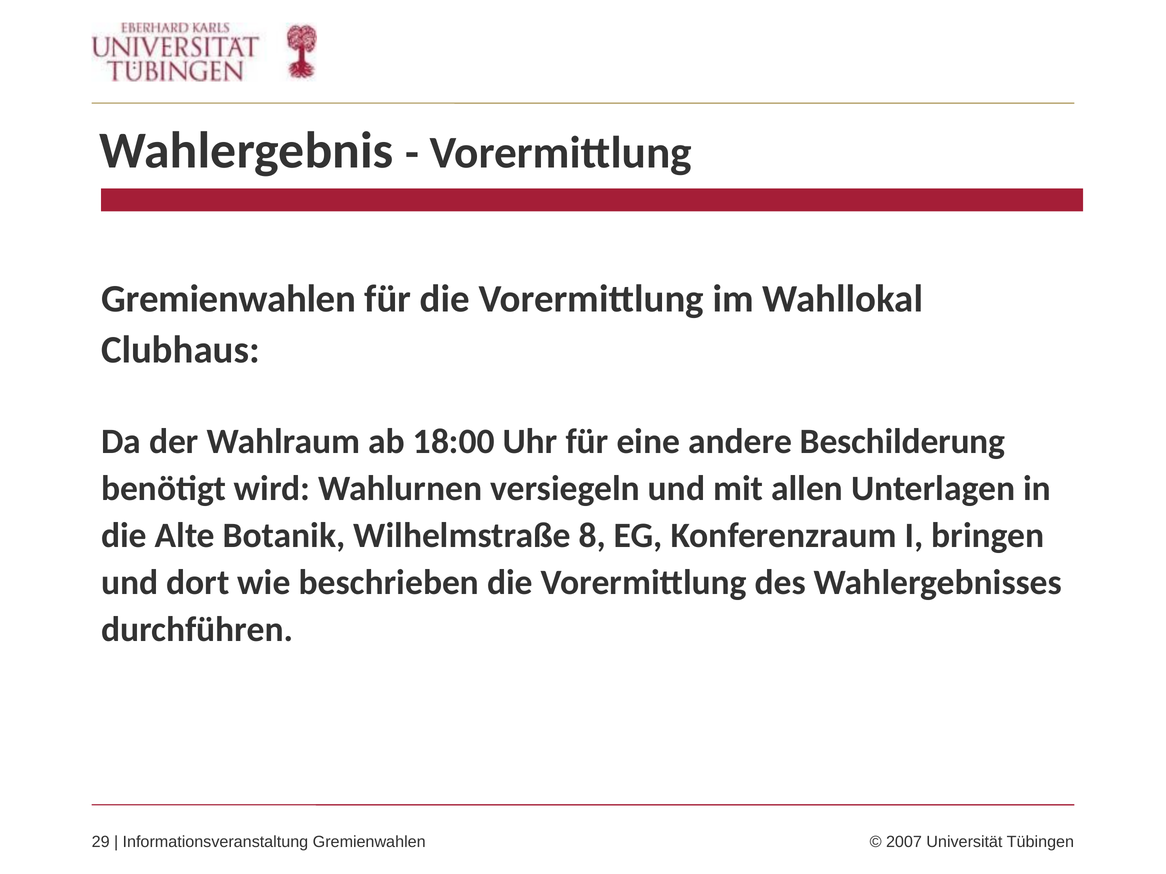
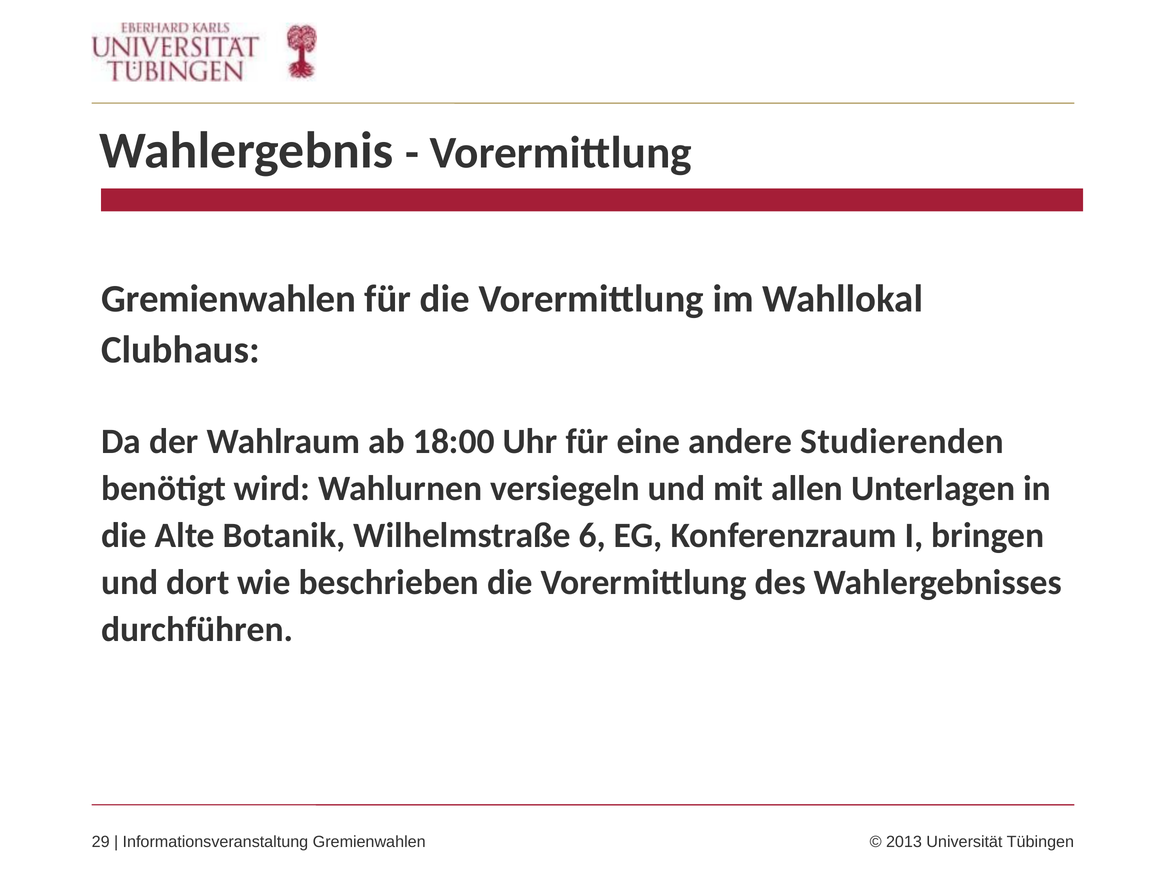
Beschilderung: Beschilderung -> Studierenden (902, 442)
8: 8 -> 6 (592, 536)
2007: 2007 -> 2013 (904, 842)
